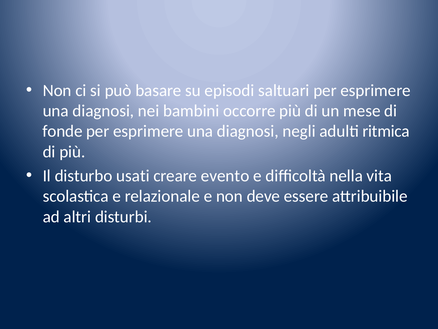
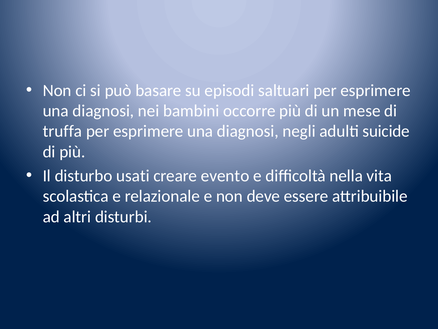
fonde: fonde -> truffa (62, 131)
ritmica: ritmica -> suicide (386, 131)
